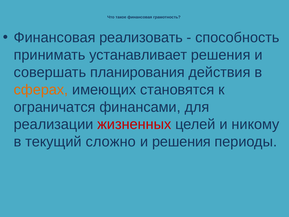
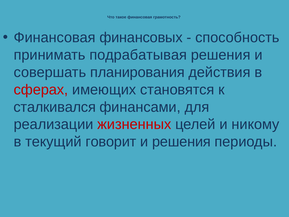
реализовать: реализовать -> финансовых (141, 38)
устанавливает: устанавливает -> подрабатывая (138, 55)
сферах colour: orange -> red (41, 90)
ограничатся: ограничатся -> сталкивался (55, 107)
сложно: сложно -> говорит (111, 142)
